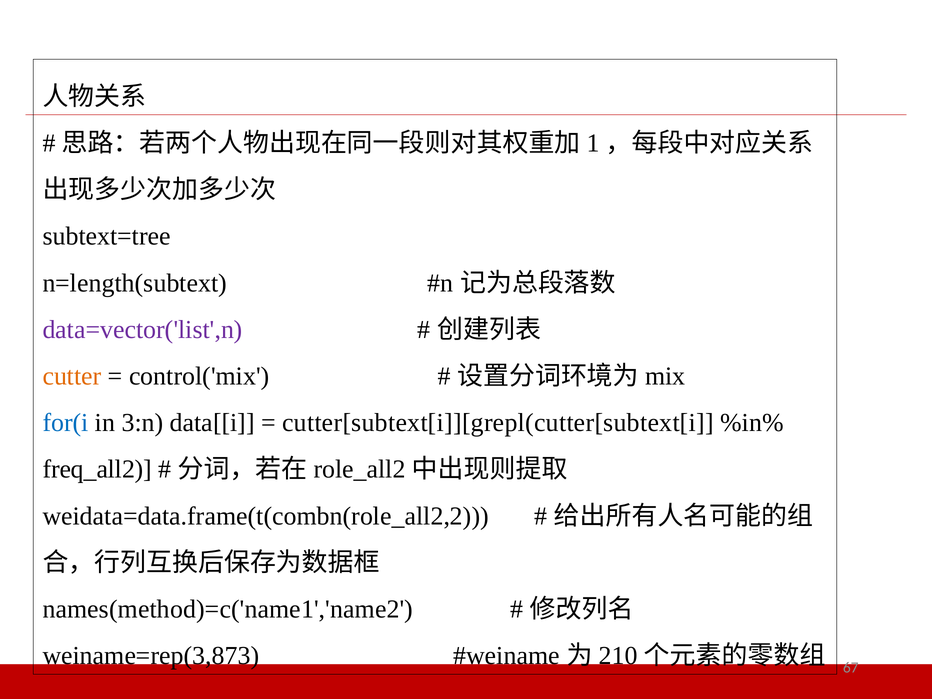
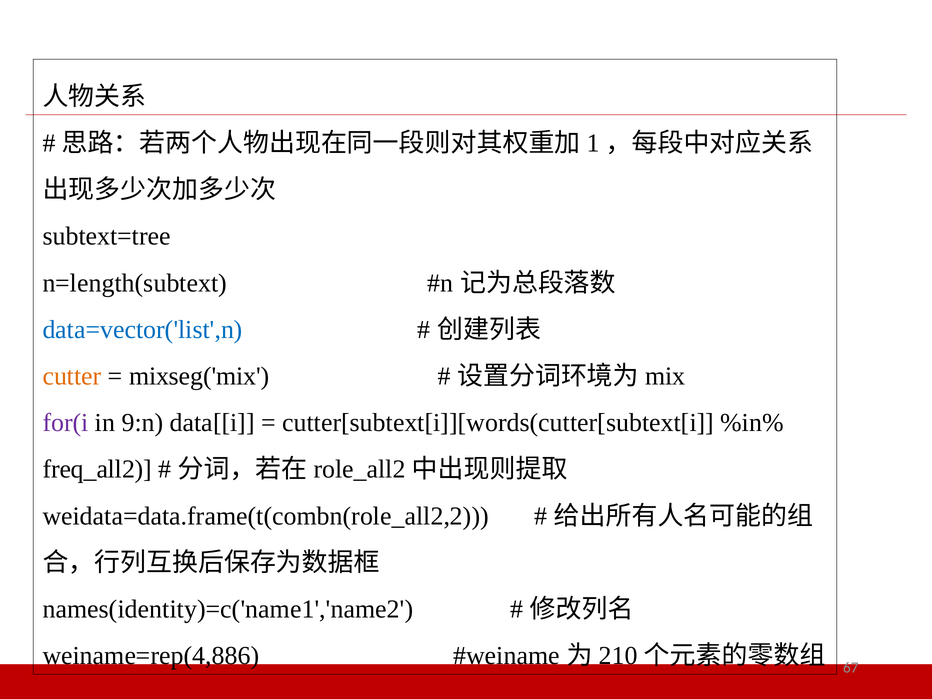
data=vector('list',n colour: purple -> blue (143, 330)
control('mix: control('mix -> mixseg('mix (199, 376)
for(i colour: blue -> purple (66, 423)
3:n: 3:n -> 9:n (142, 423)
cutter[subtext[i]][grepl(cutter[subtext[i: cutter[subtext[i]][grepl(cutter[subtext[i -> cutter[subtext[i]][words(cutter[subtext[i (498, 423)
names(method)=c('name1','name2: names(method)=c('name1','name2 -> names(identity)=c('name1','name2 (228, 609)
weiname=rep(3,873: weiname=rep(3,873 -> weiname=rep(4,886 (151, 656)
